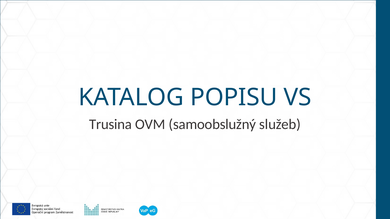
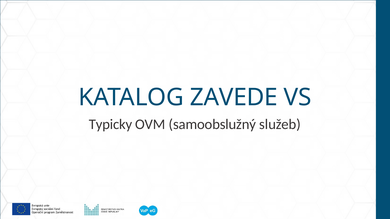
POPISU: POPISU -> ZAVEDE (234, 97)
Trusina: Trusina -> Typicky (111, 124)
